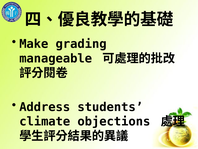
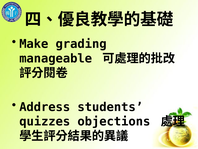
climate: climate -> quizzes (45, 121)
